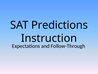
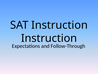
SAT Predictions: Predictions -> Instruction (59, 25)
